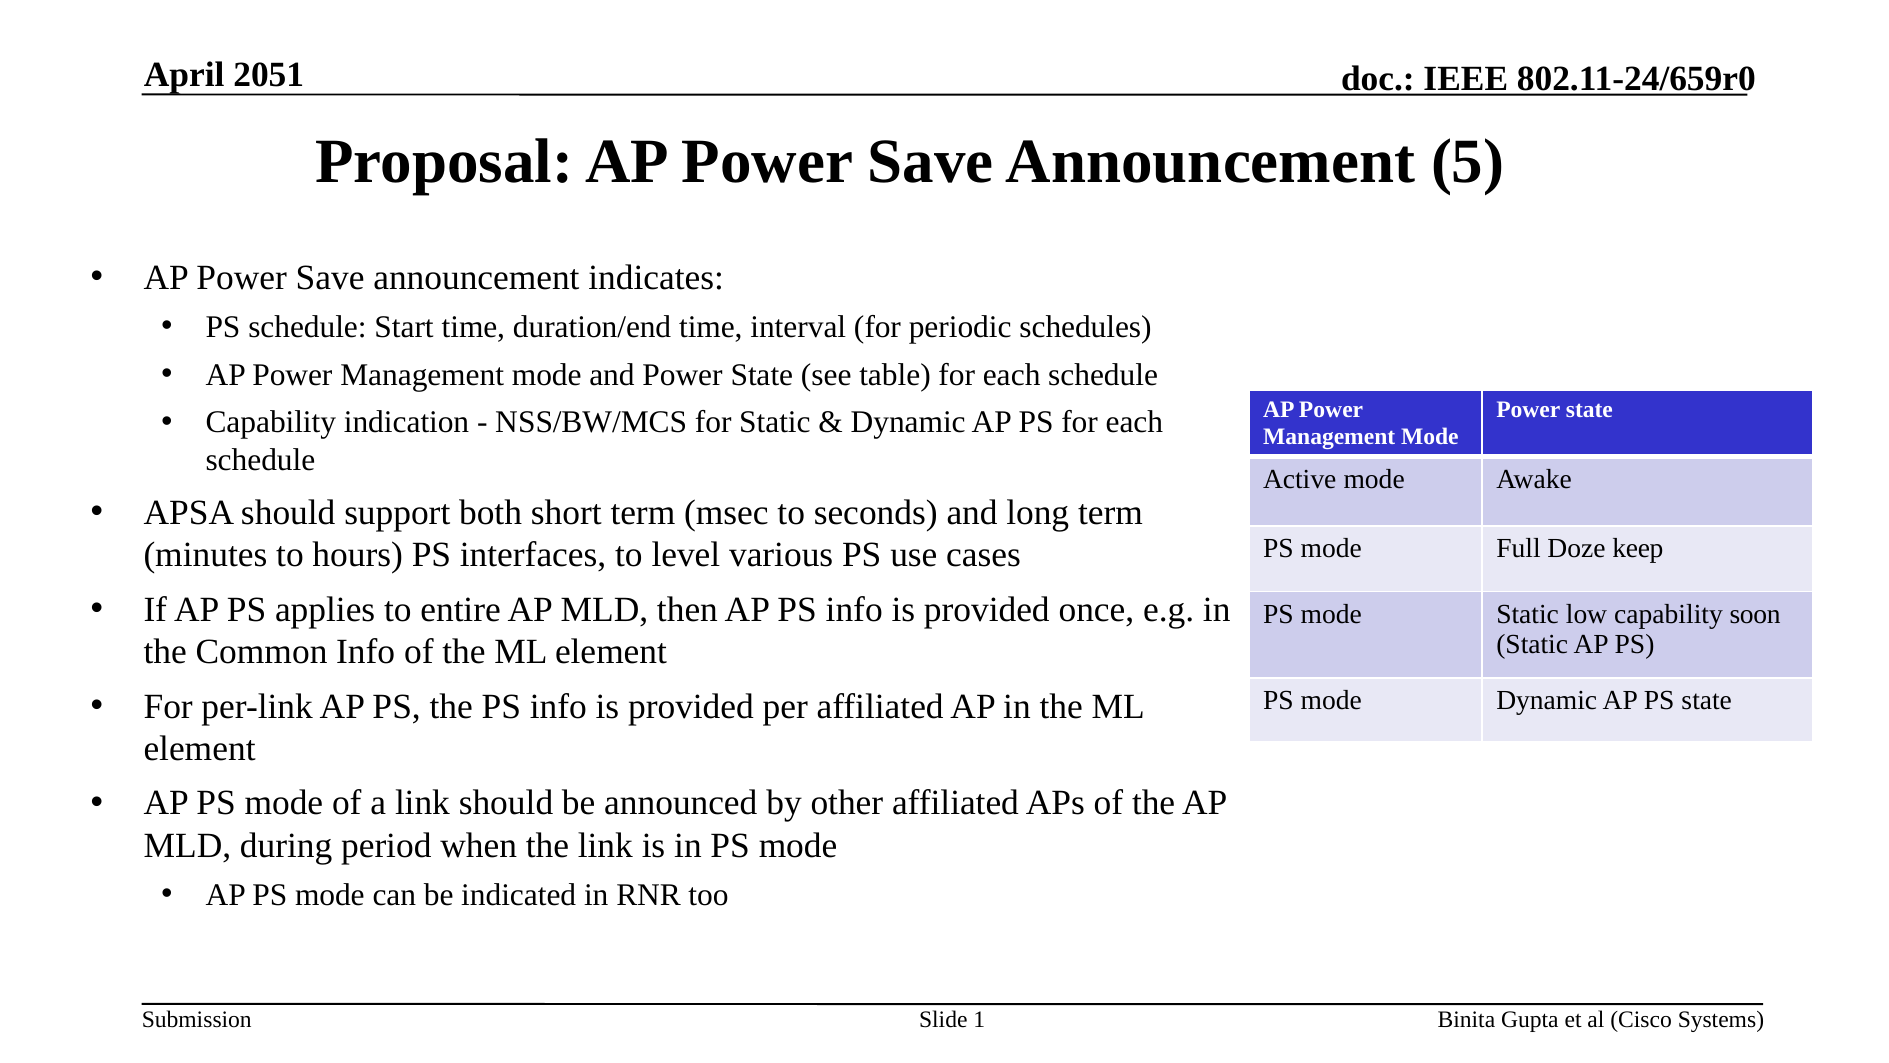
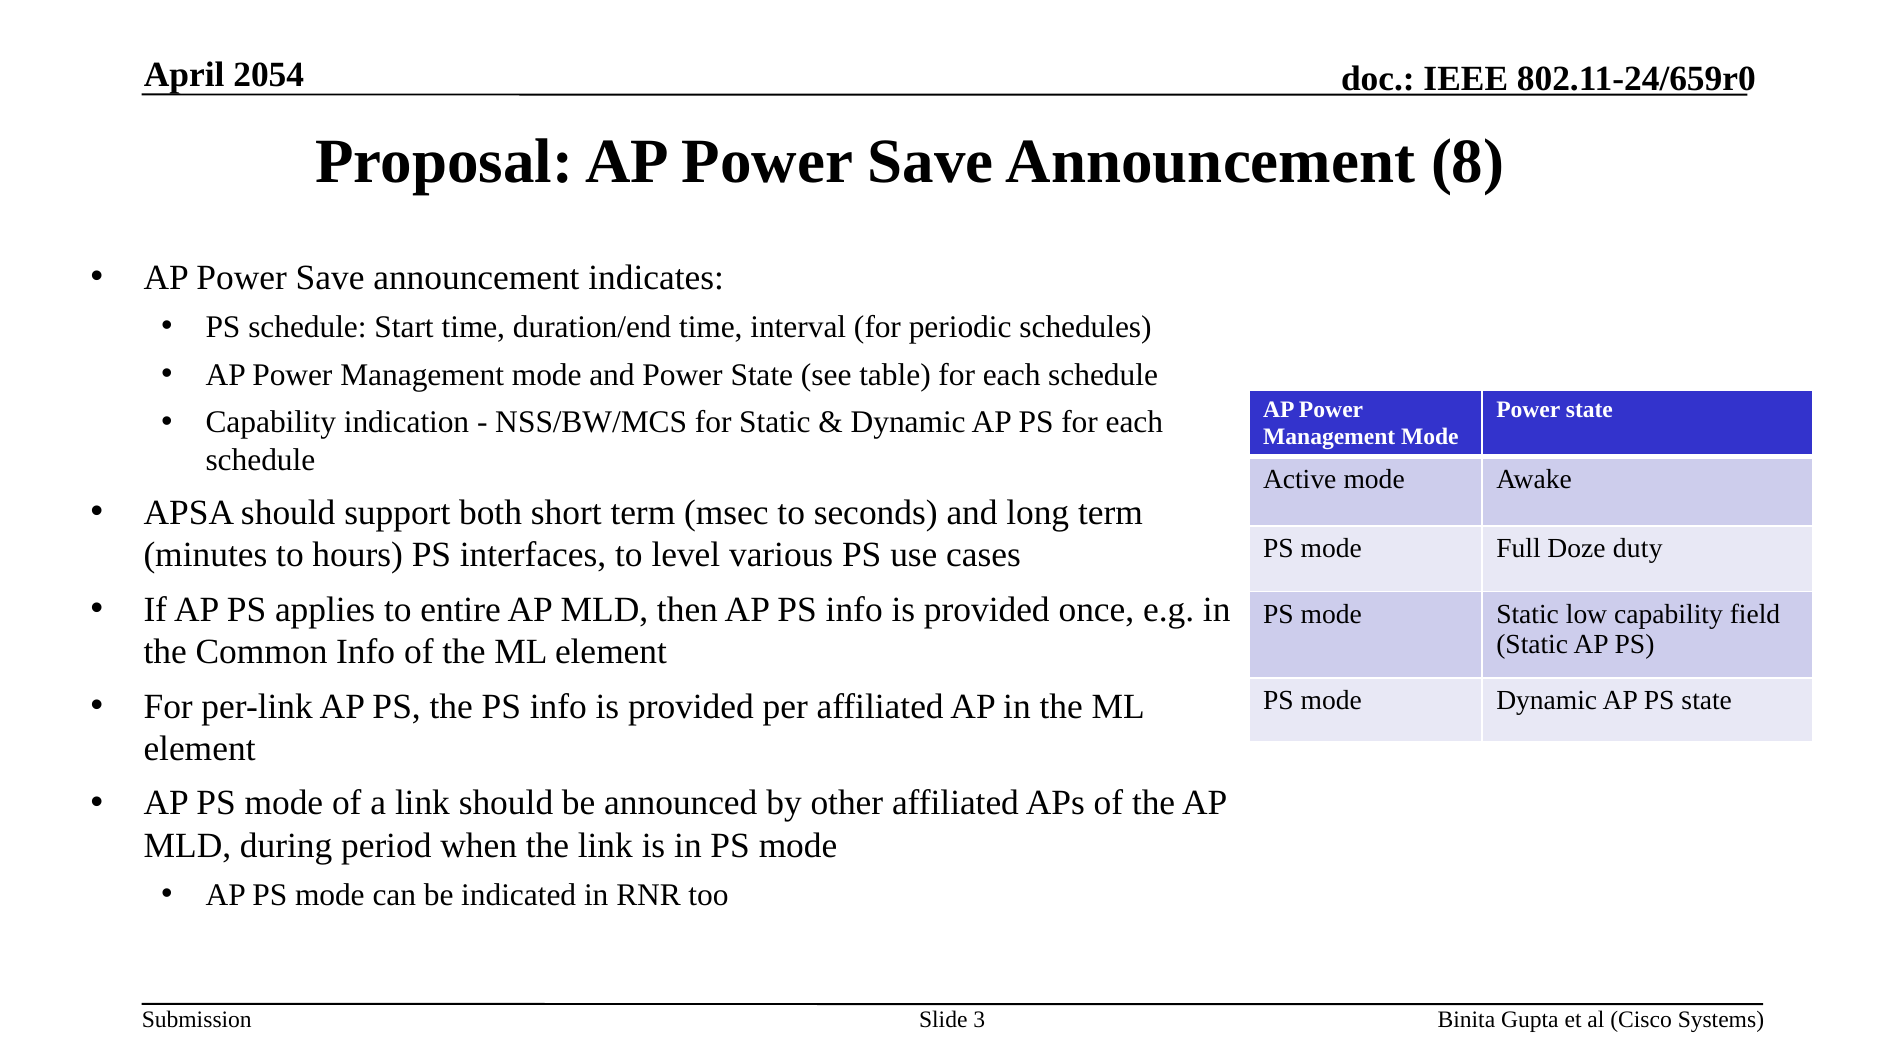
2051: 2051 -> 2054 (269, 75)
5: 5 -> 8 (1468, 162)
keep: keep -> duty (1638, 548)
soon: soon -> field (1755, 614)
1: 1 -> 3 (979, 1019)
